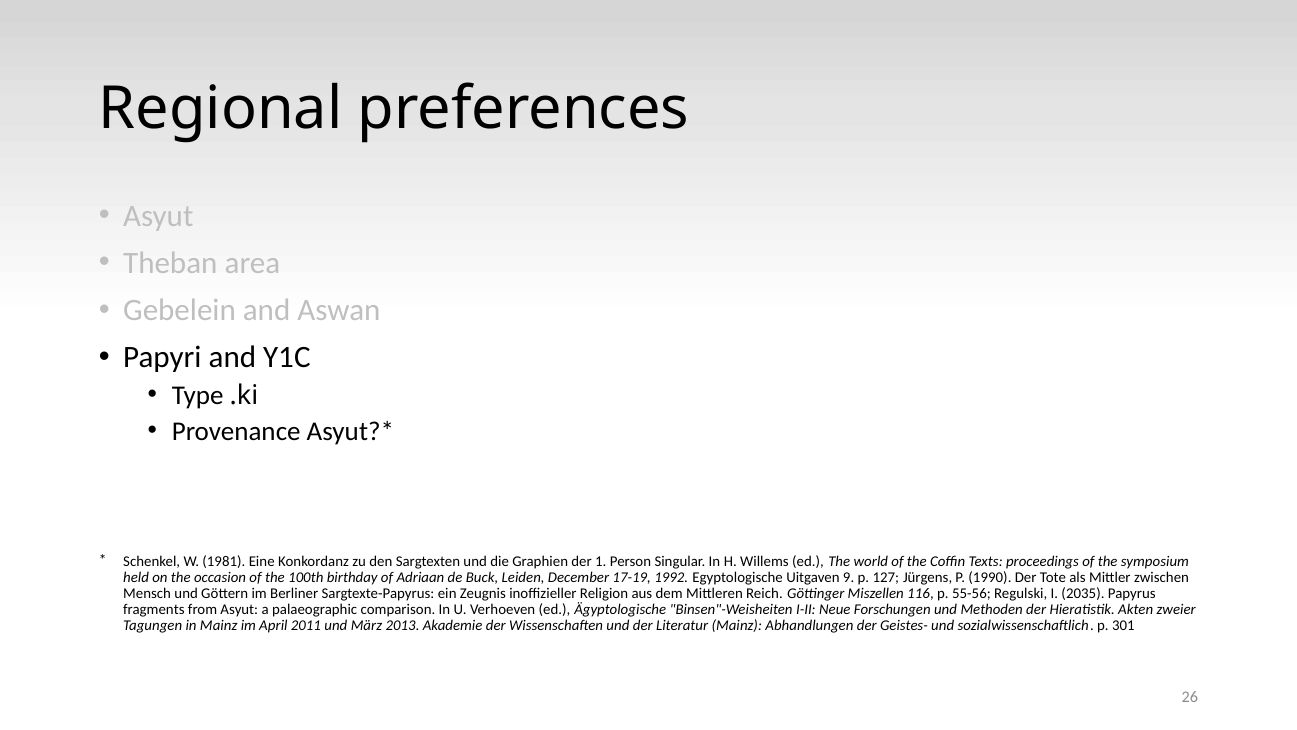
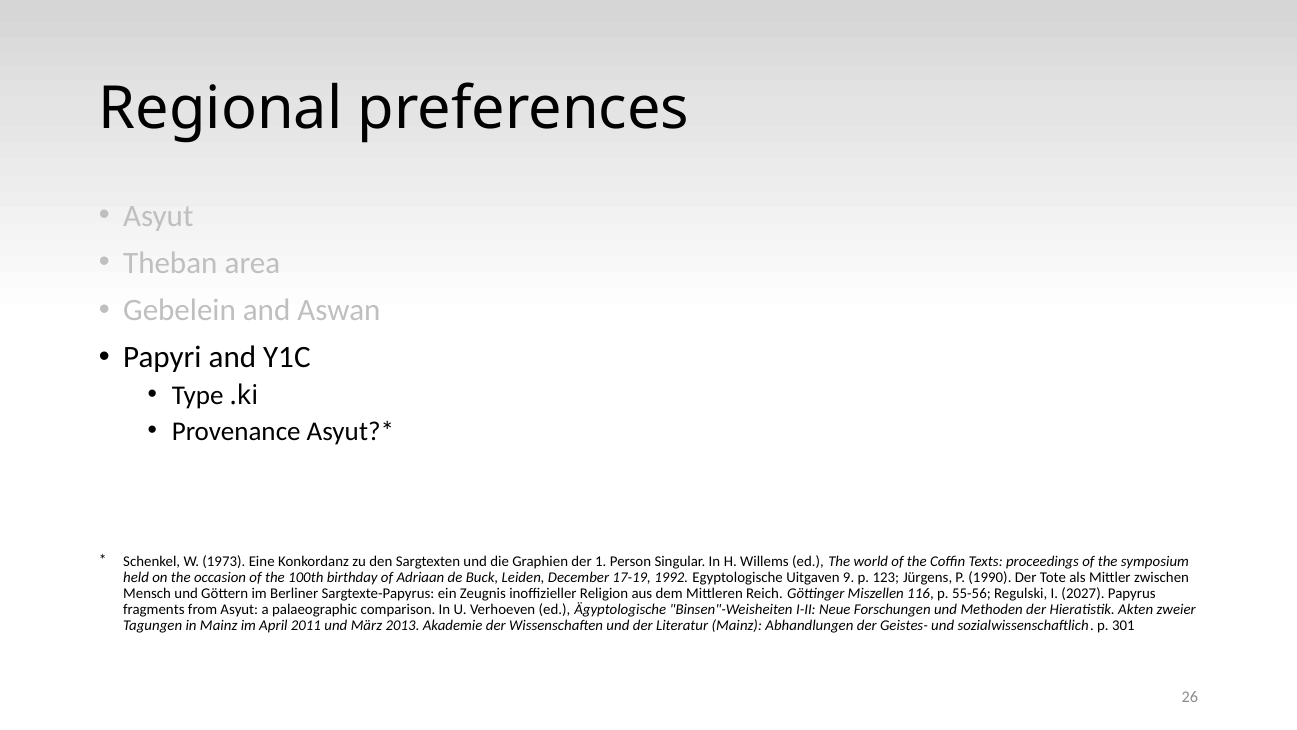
1981: 1981 -> 1973 (224, 561)
127: 127 -> 123 (886, 577)
2035: 2035 -> 2027 (1083, 593)
